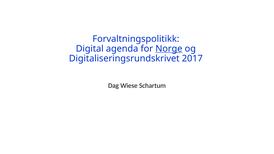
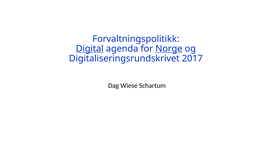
Digital underline: none -> present (90, 49)
